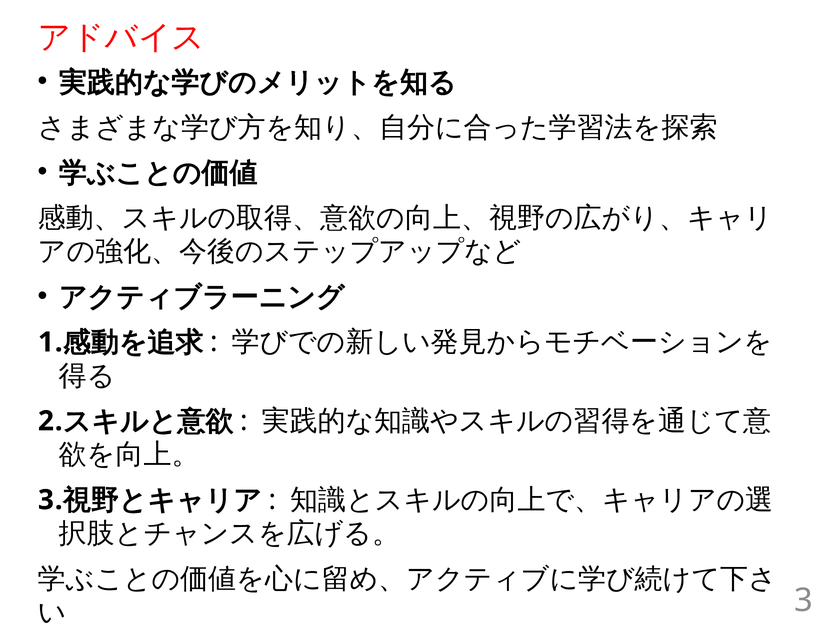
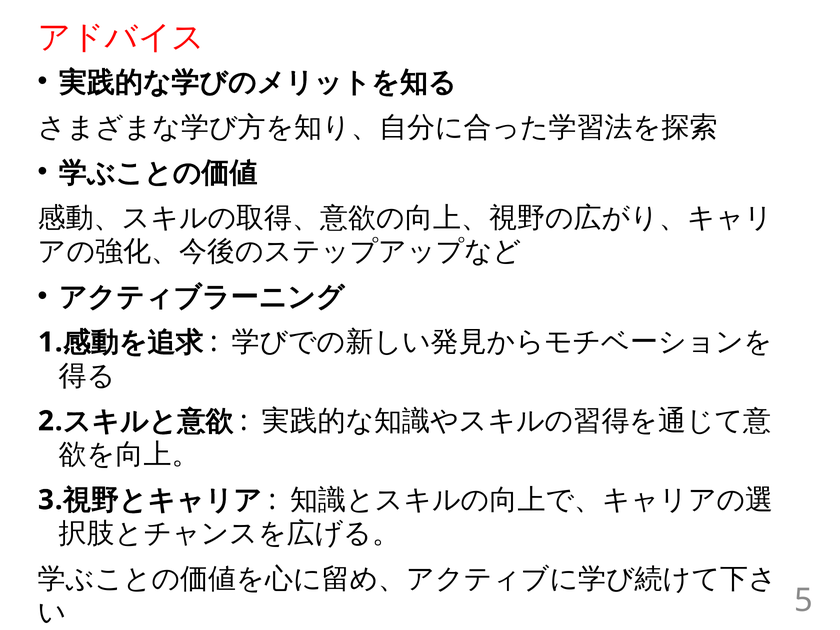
3: 3 -> 5 (804, 600)
